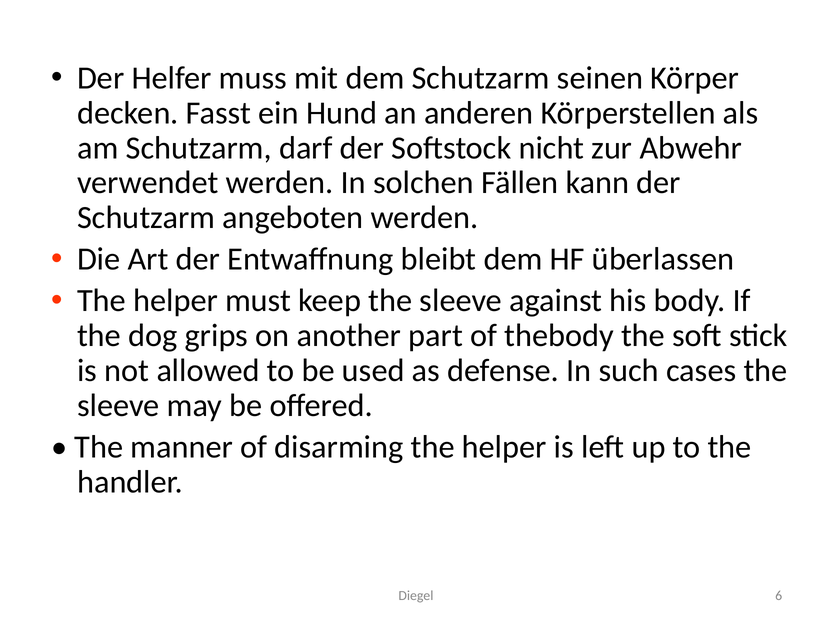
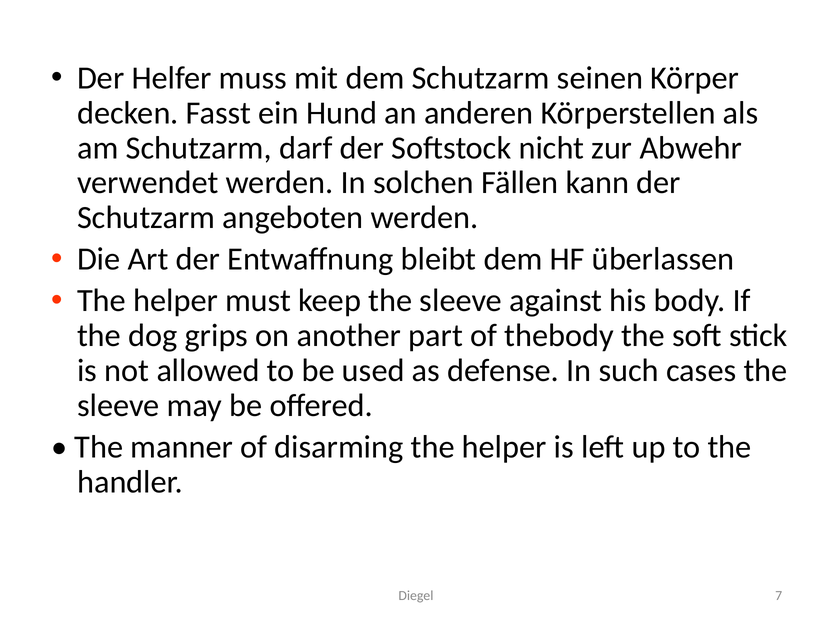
6: 6 -> 7 (779, 596)
